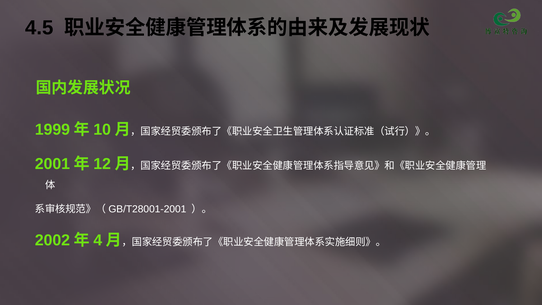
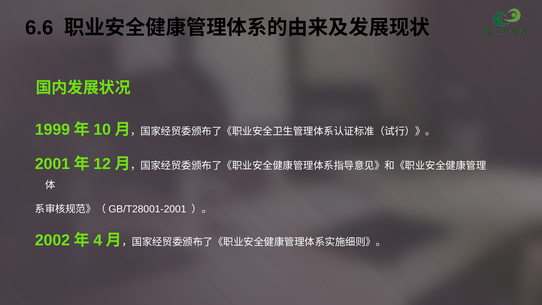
4.5: 4.5 -> 6.6 (39, 28)
